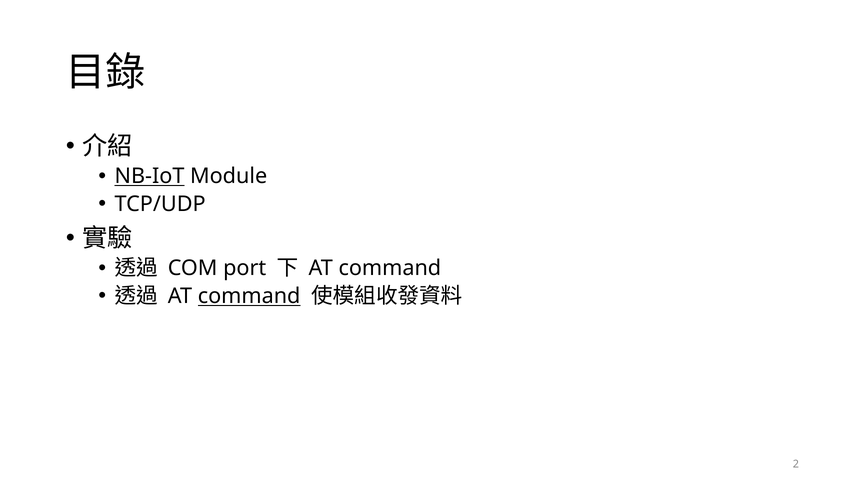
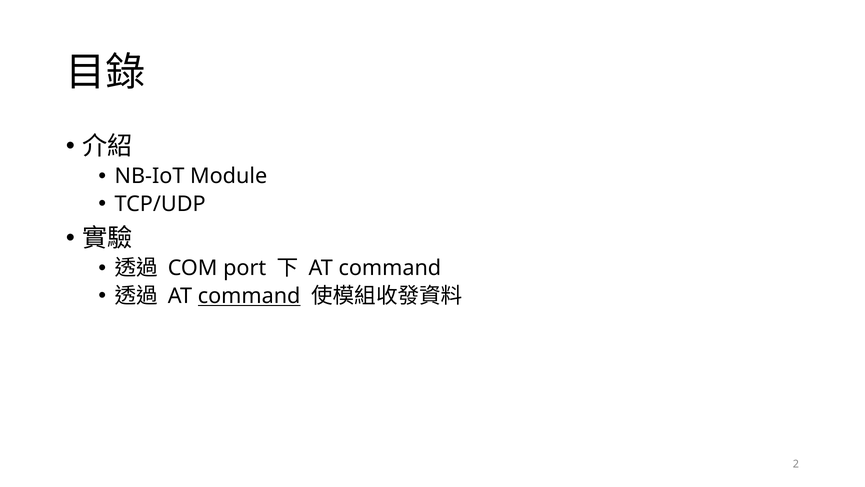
NB-IoT underline: present -> none (150, 176)
